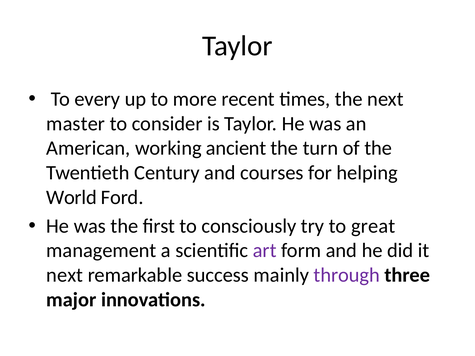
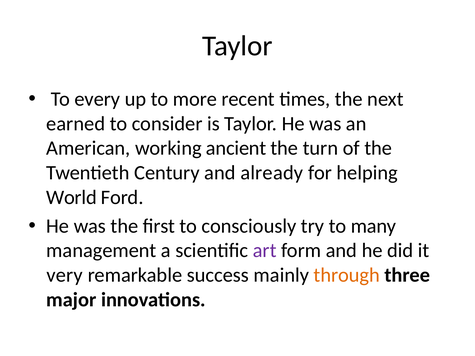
master: master -> earned (76, 124)
courses: courses -> already (272, 173)
great: great -> many (373, 226)
next: next -> very (65, 275)
through colour: purple -> orange (347, 275)
